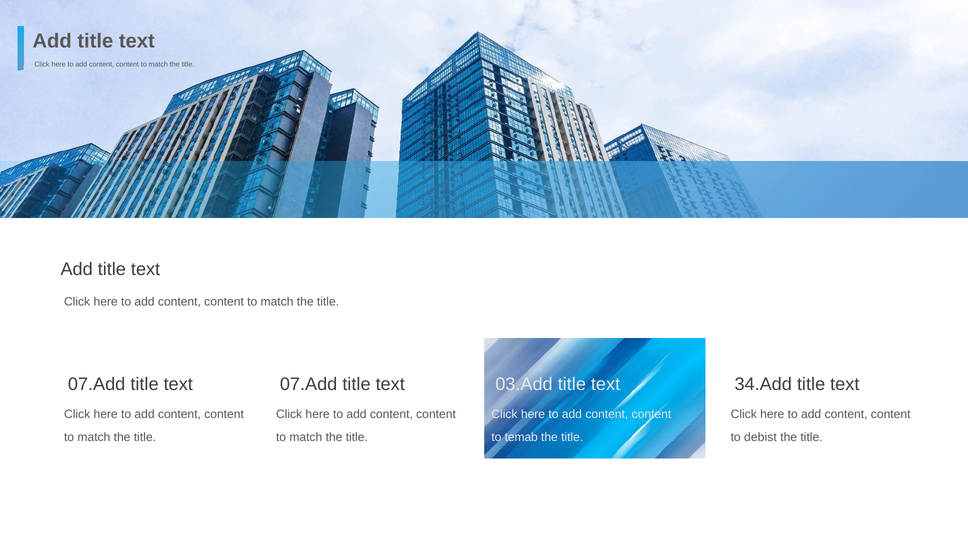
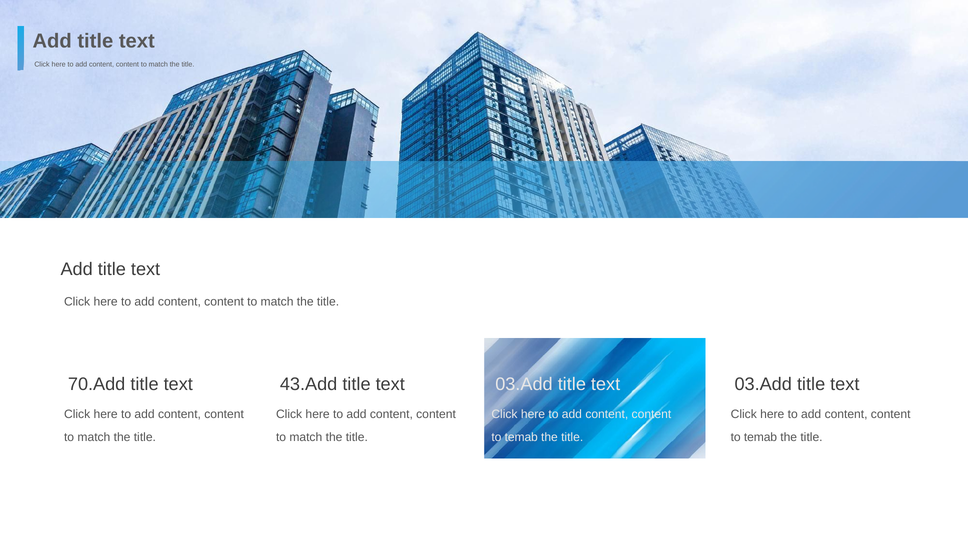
07.Add: 07.Add -> 70.Add (97, 385)
07.Add: 07.Add -> 43.Add (309, 385)
34.Add: 34.Add -> 03.Add (763, 385)
debist: debist -> temab (761, 438)
